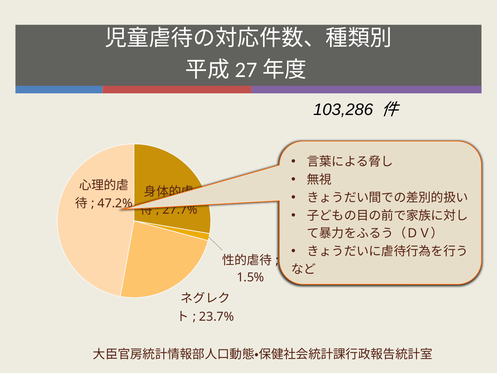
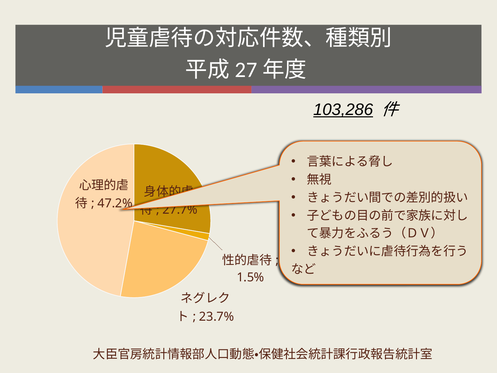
103,286 underline: none -> present (343, 110)
